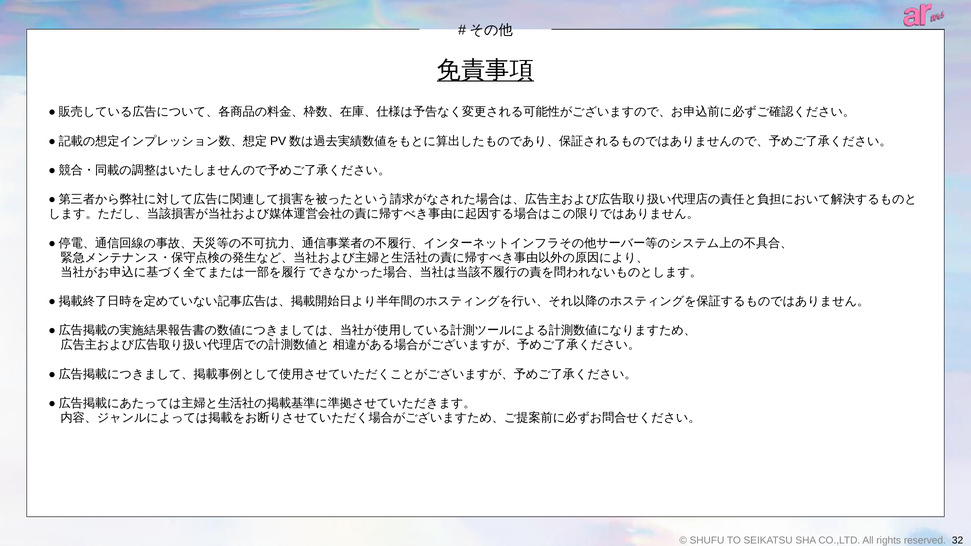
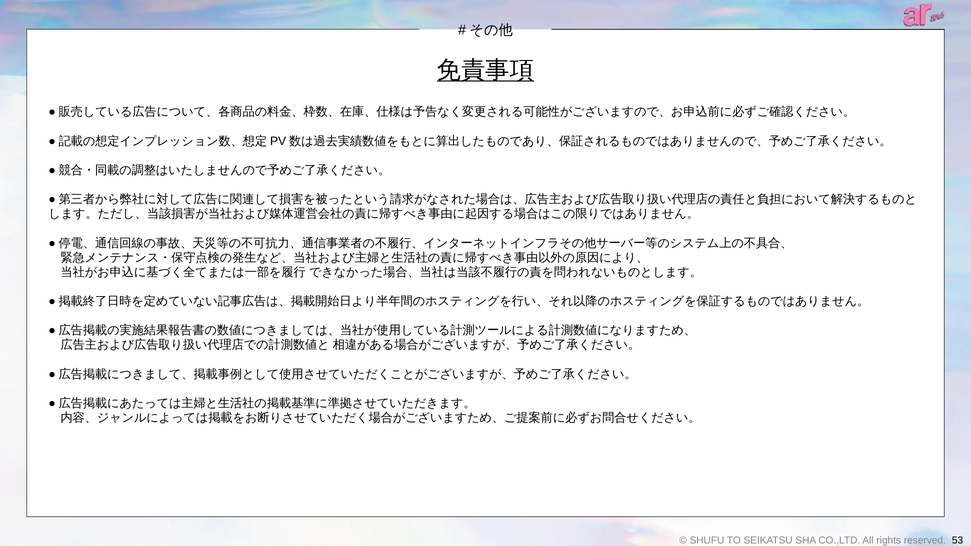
32: 32 -> 53 (958, 540)
